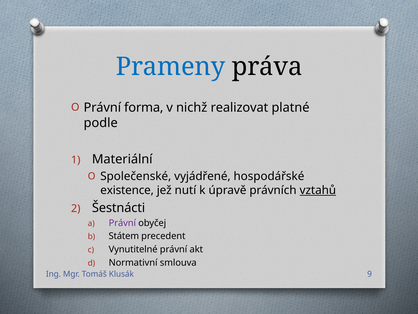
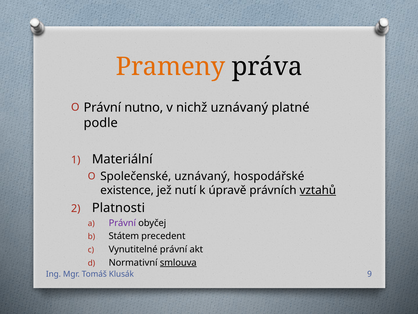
Prameny colour: blue -> orange (171, 67)
forma: forma -> nutno (144, 108)
nichž realizovat: realizovat -> uznávaný (239, 108)
Společenské vyjádřené: vyjádřené -> uznávaný (202, 176)
Šestnácti: Šestnácti -> Platnosti (118, 208)
smlouva underline: none -> present (178, 262)
